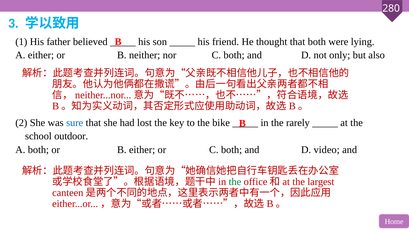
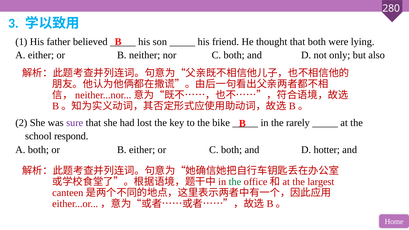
sure colour: blue -> purple (75, 123)
outdoor: outdoor -> respond (71, 136)
video: video -> hotter (327, 150)
